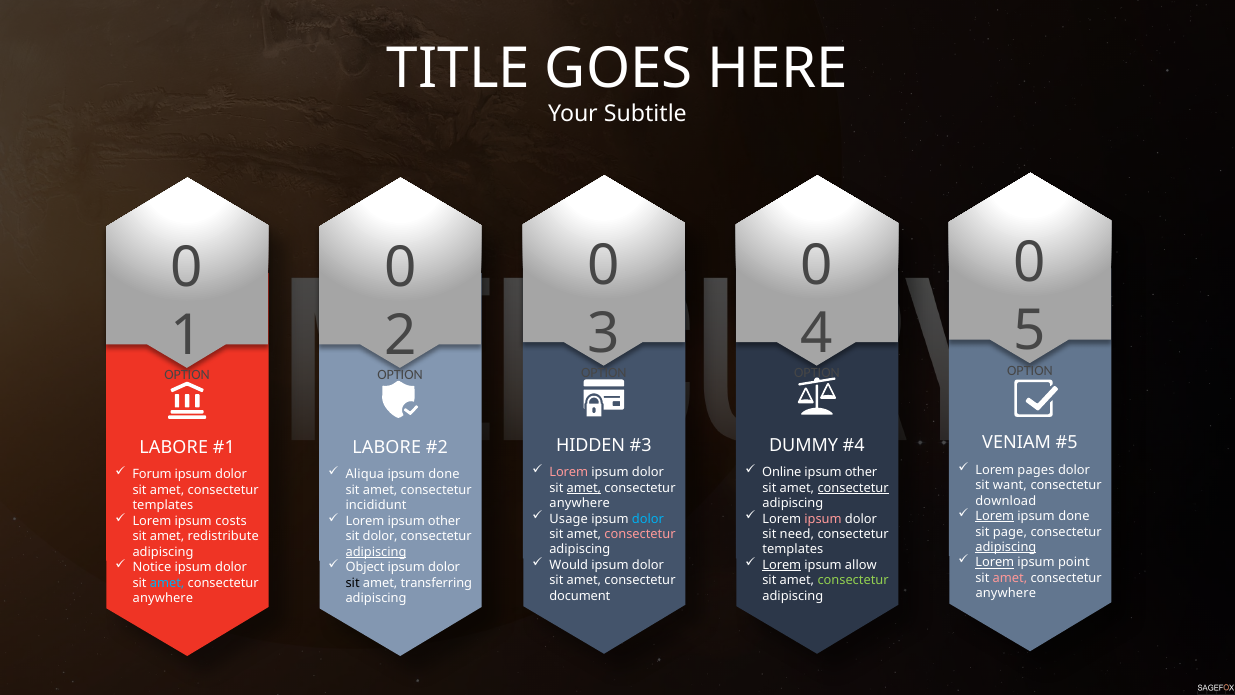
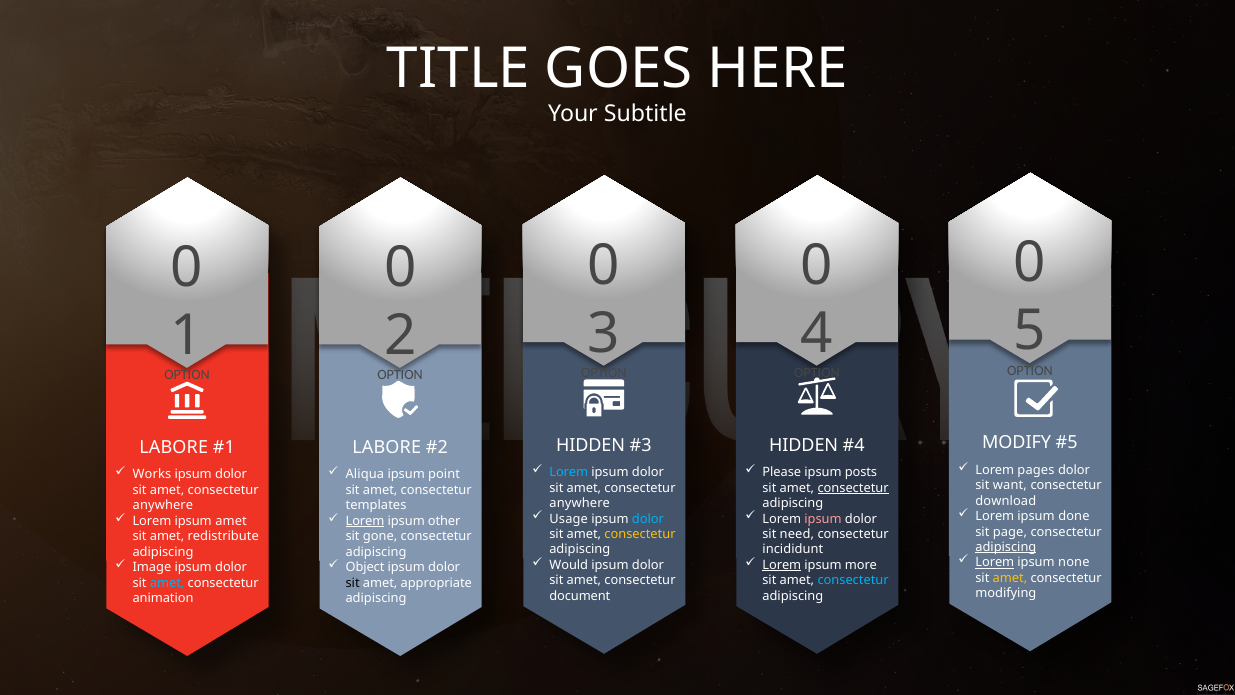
VENIAM: VENIAM -> MODIFY (1017, 443)
DUMMY: DUMMY -> HIDDEN (804, 445)
Lorem colour: pink -> light blue (569, 472)
Online: Online -> Please (782, 472)
other: other -> posts (861, 472)
Forum: Forum -> Works (152, 474)
done: done -> point (444, 474)
amet underline: present -> none (584, 488)
templates: templates -> anywhere (163, 505)
incididunt: incididunt -> templates (376, 505)
Lorem underline: present -> none (995, 516)
ipsum costs: costs -> amet (231, 521)
Lorem underline: none -> present (365, 521)
consectetur colour: pink -> yellow (640, 534)
sit dolor: dolor -> gone (380, 536)
templates: templates -> incididunt (793, 549)
adipiscing underline: present -> none (376, 552)
point: point -> none (1074, 562)
allow: allow -> more (861, 565)
Notice: Notice -> Image (152, 567)
amet colour: pink -> yellow (1010, 578)
consectetur colour: light green -> light blue (853, 580)
transferring: transferring -> appropriate (436, 583)
anywhere: anywhere -> modifying (1006, 593)
anywhere: anywhere -> animation (163, 598)
